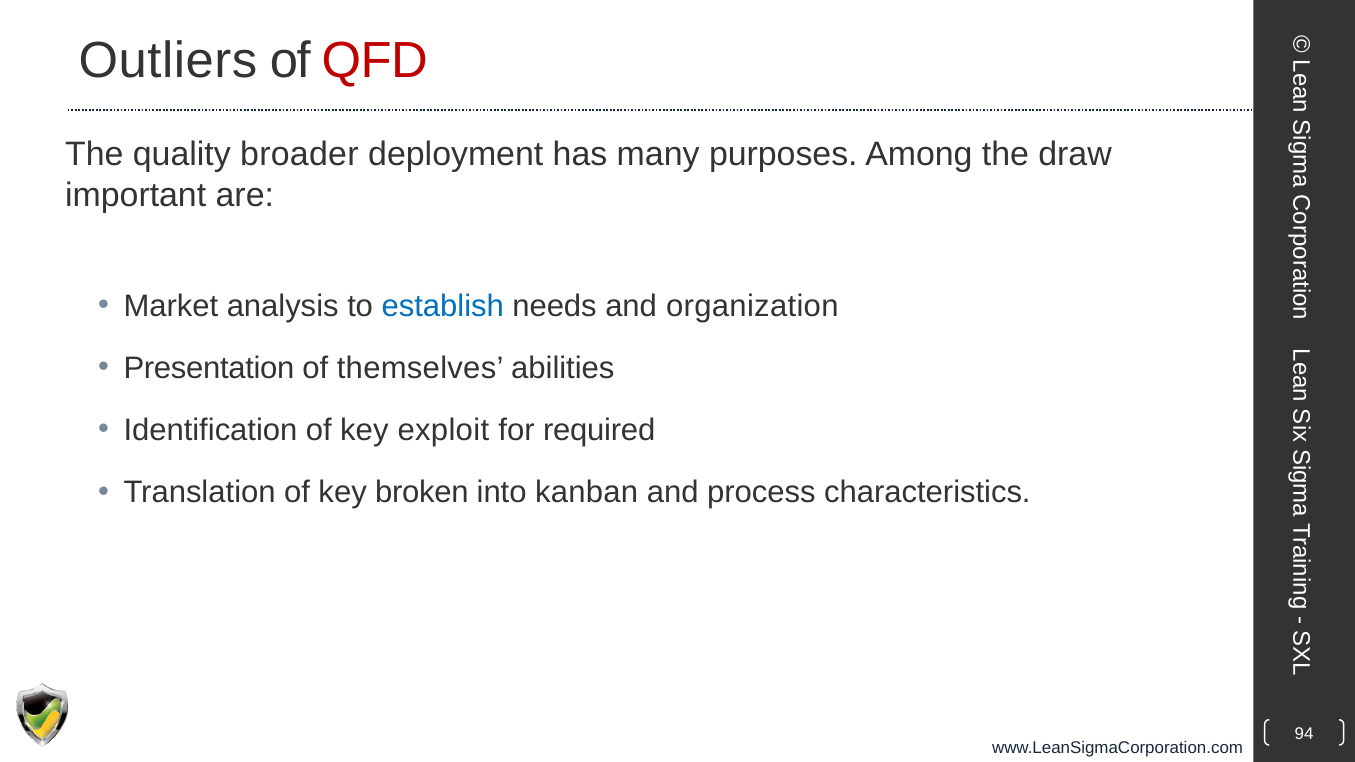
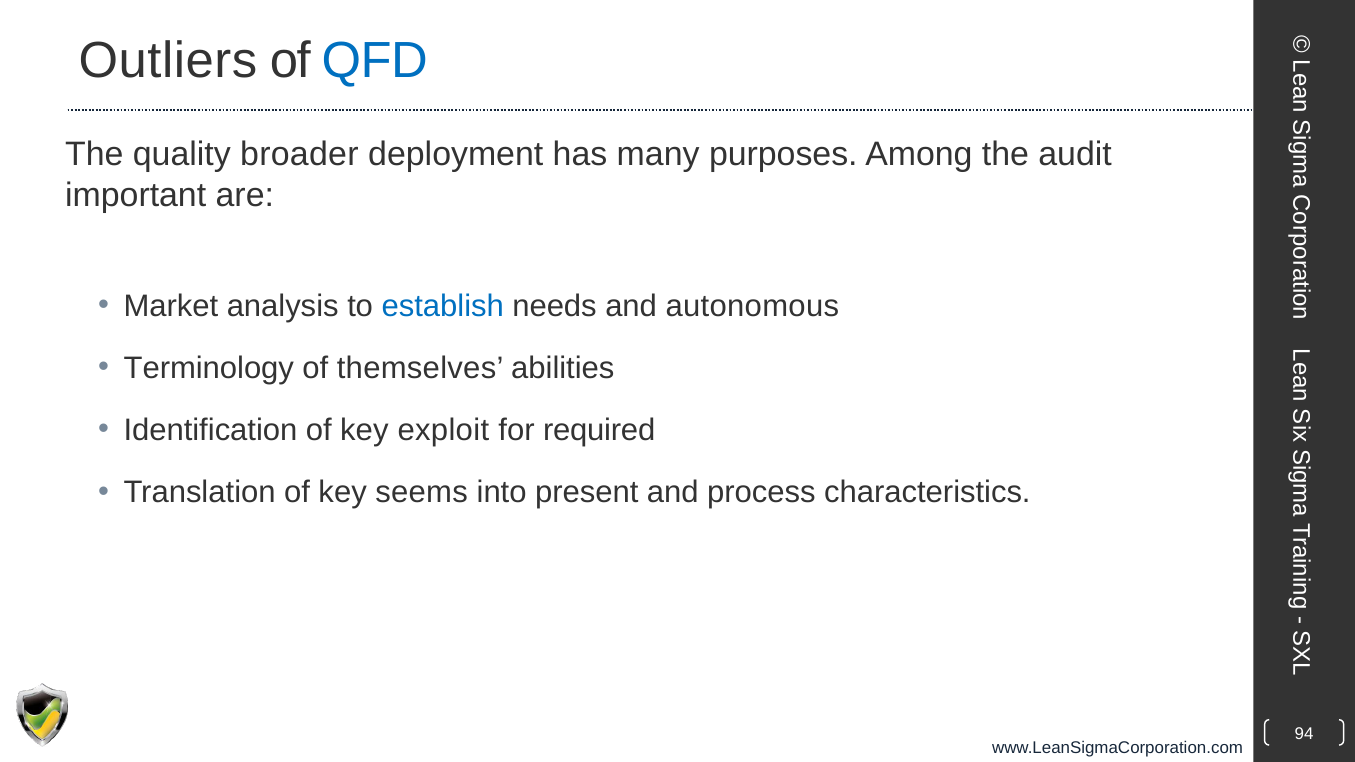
QFD colour: red -> blue (375, 60)
draw: draw -> audit (1075, 155)
organization: organization -> autonomous (752, 306)
Presentation: Presentation -> Terminology (209, 368)
broken: broken -> seems (422, 493)
kanban: kanban -> present (587, 493)
